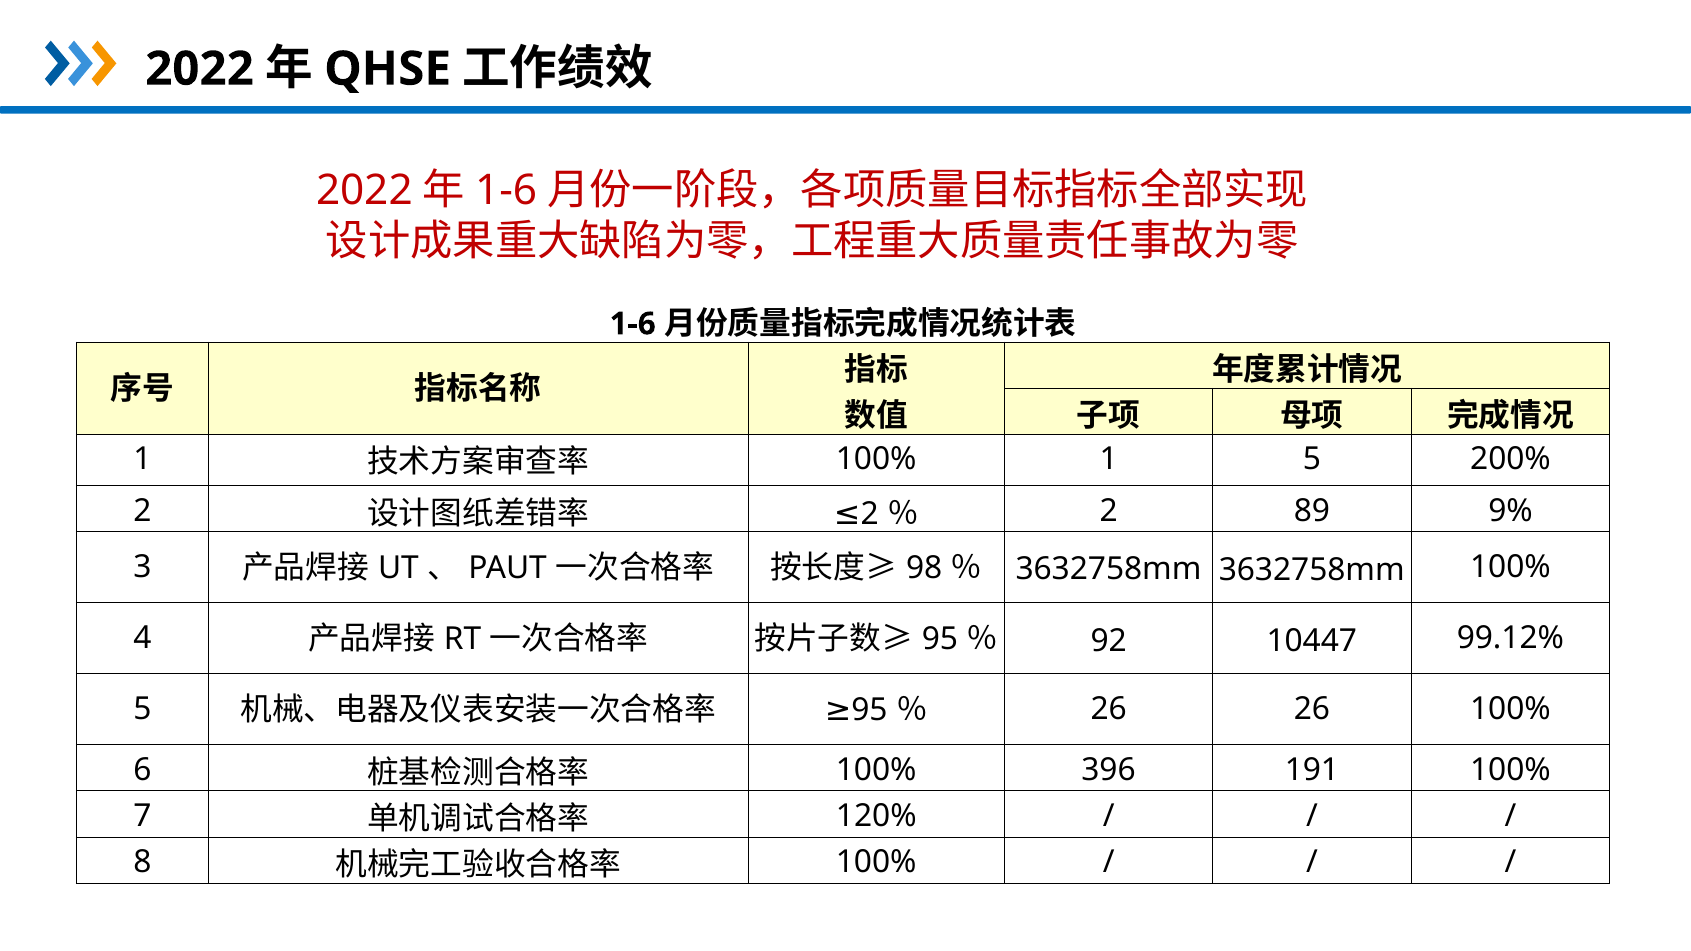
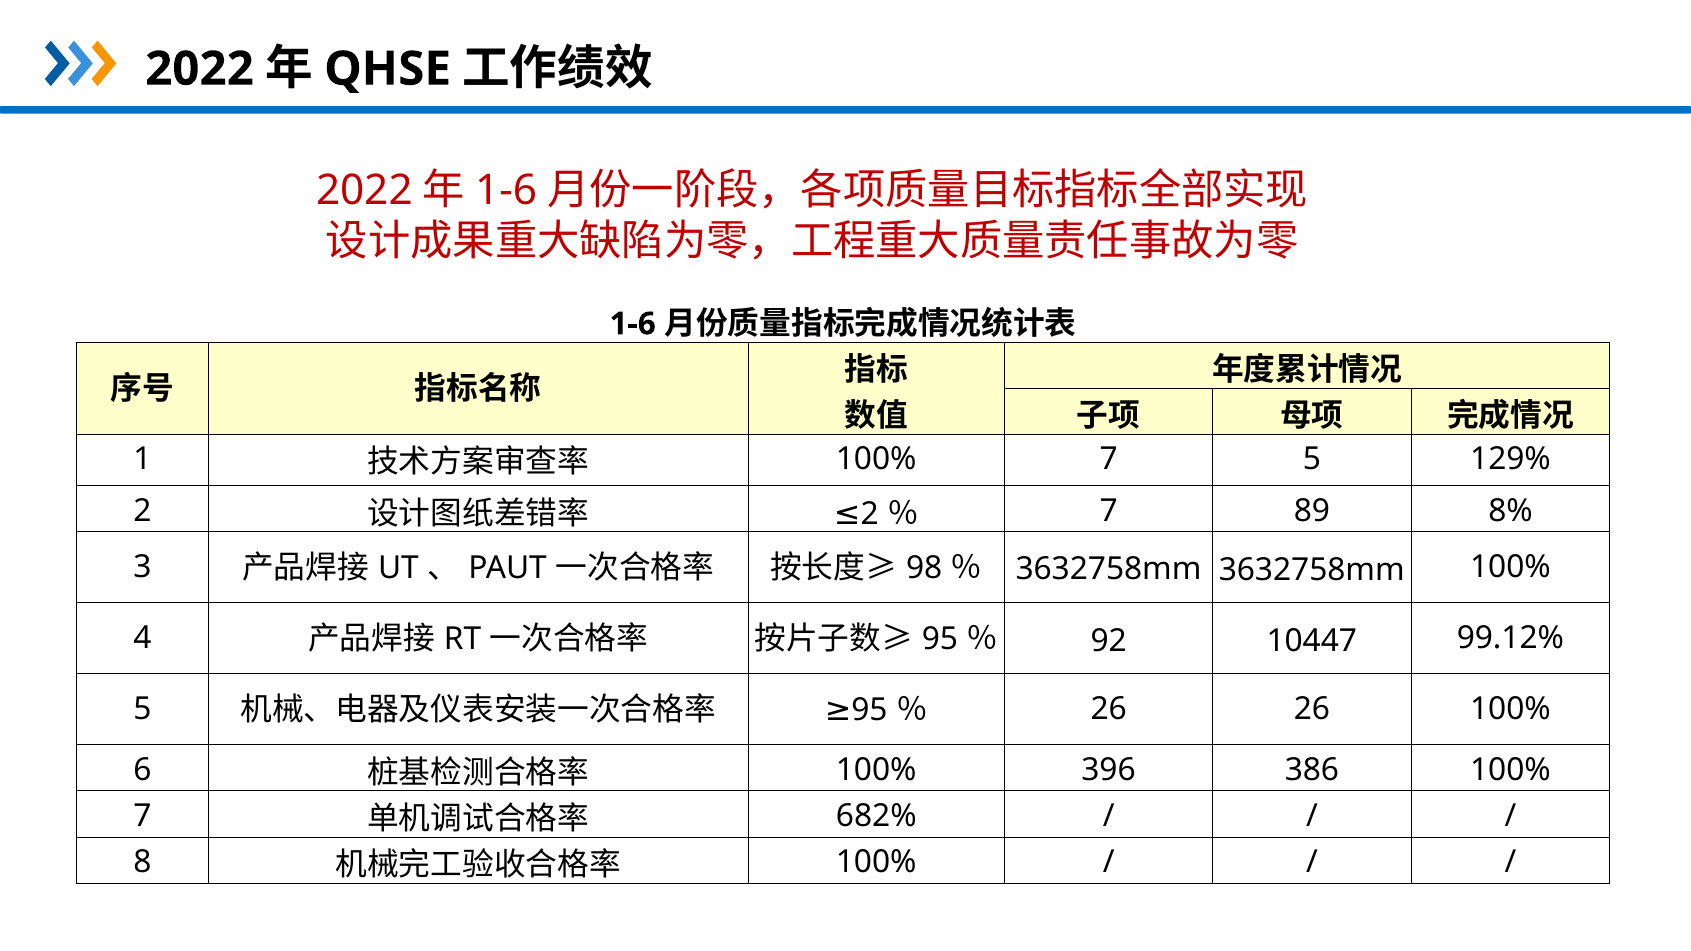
1: 1 -> 7 (1109, 460)
200%: 200% -> 129% (1510, 460)
2: 2 -> 7 (1109, 511)
9%: 9% -> 8% (1511, 511)
191: 191 -> 386 (1312, 770)
120%: 120% -> 682% (876, 816)
